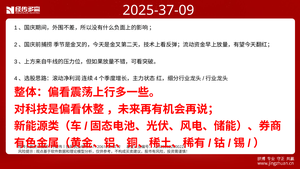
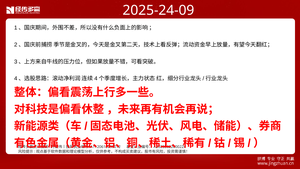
2025-37-09: 2025-37-09 -> 2025-24-09 (158, 10)
